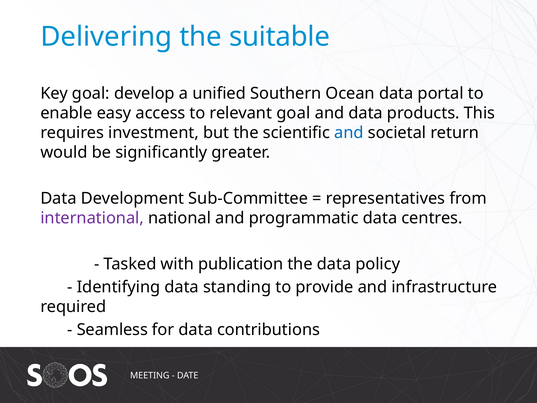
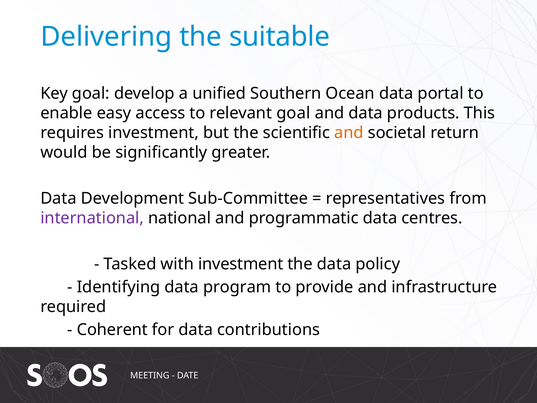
and colour: blue -> orange (349, 133)
with publication: publication -> investment (241, 264)
standing: standing -> program (237, 287)
Seamless: Seamless -> Coherent (112, 330)
